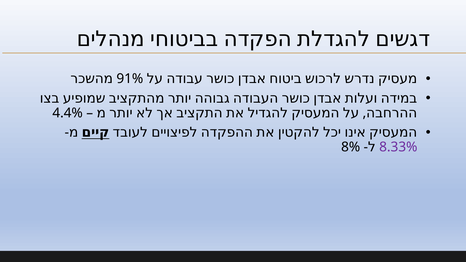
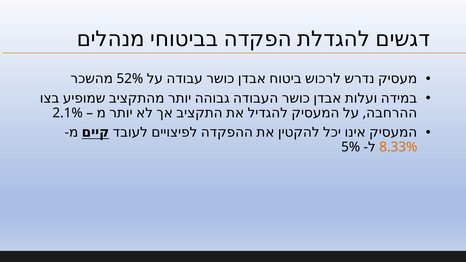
91%: 91% -> 52% (130, 79)
4.4%: 4.4% -> 2.1% (68, 113)
8%: 8% -> 5% (351, 147)
8.33% colour: purple -> orange (398, 147)
